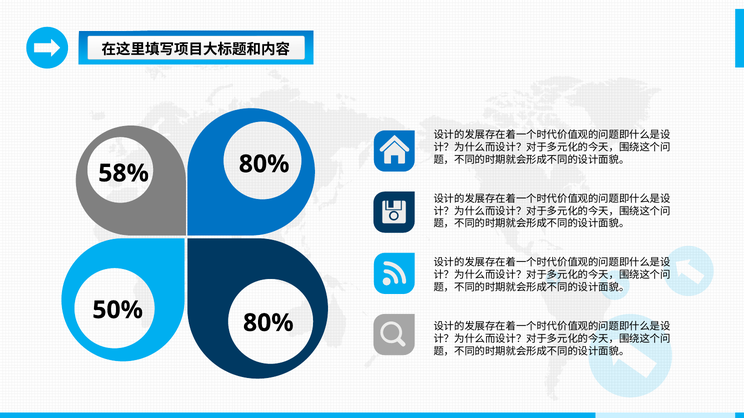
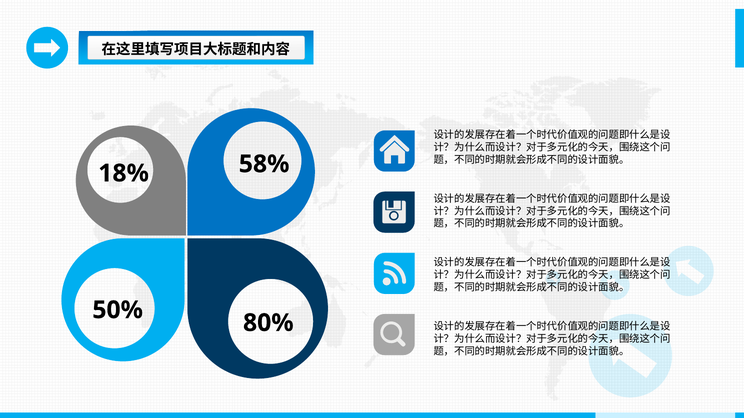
80%: 80% -> 58% (264, 164)
58%: 58% -> 18% (124, 173)
